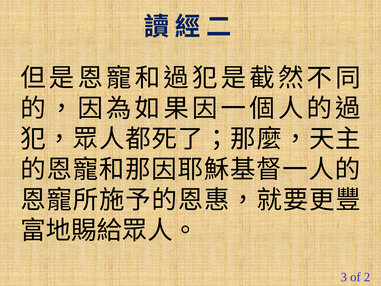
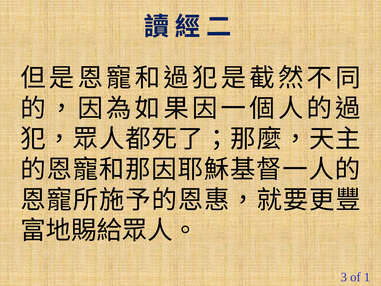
2: 2 -> 1 (367, 277)
